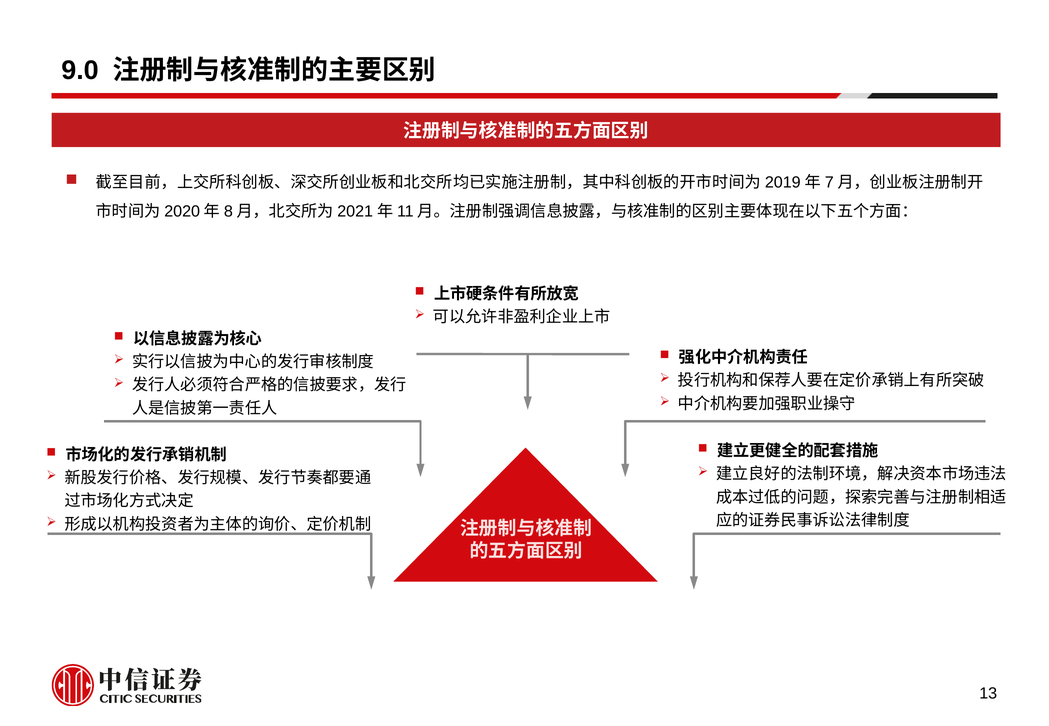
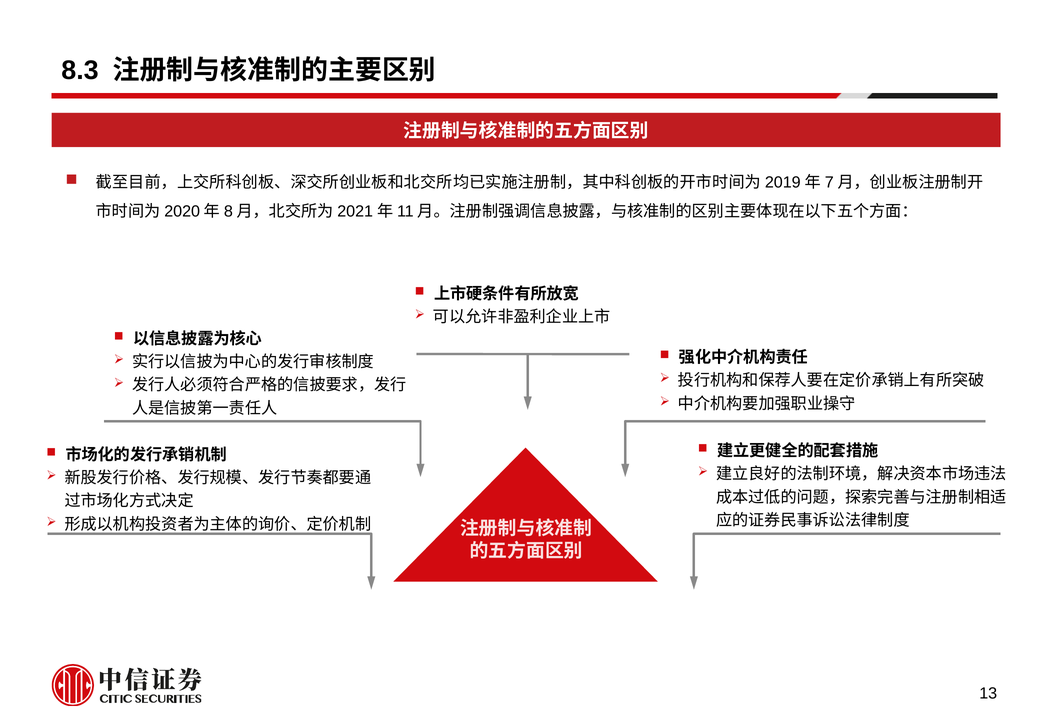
9.0: 9.0 -> 8.3 (80, 70)
